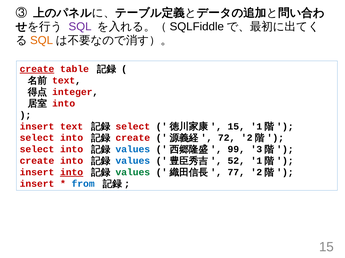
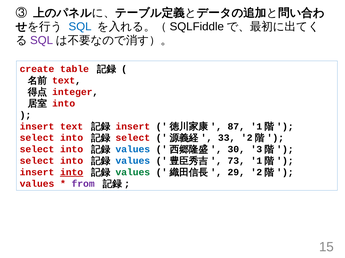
SQL colour: purple -> blue (80, 27)
SQL colour: orange -> purple (42, 40)
create underline: present -> none (37, 69)
select: select -> insert (133, 127)
15: 15 -> 87 (236, 127)
create: create -> select (133, 138)
72: 72 -> 33 (227, 138)
99: 99 -> 30 (236, 150)
create: create -> select (37, 161)
52: 52 -> 73 (236, 161)
77: 77 -> 29 (236, 173)
insert: insert -> values (37, 184)
from colour: blue -> purple (83, 184)
